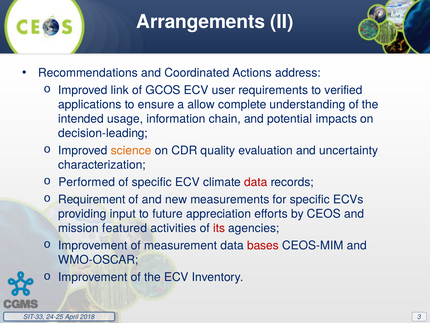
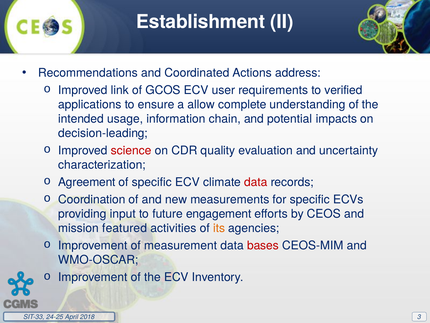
Arrangements: Arrangements -> Establishment (201, 22)
science colour: orange -> red (131, 150)
Performed: Performed -> Agreement (87, 182)
Requirement: Requirement -> Coordination (92, 199)
appreciation: appreciation -> engagement (219, 214)
its colour: red -> orange (219, 228)
